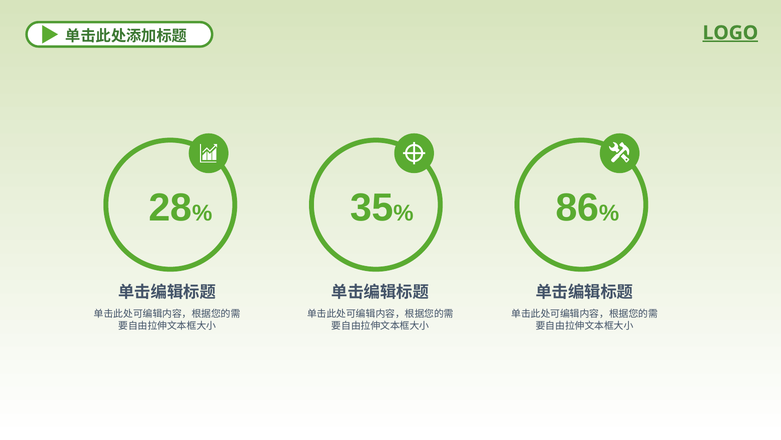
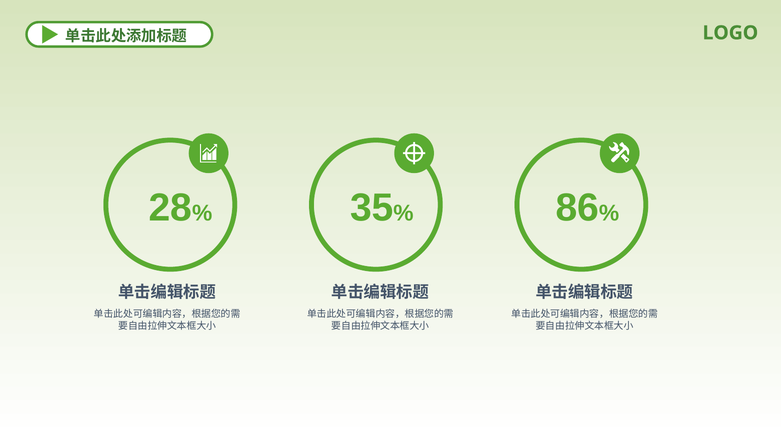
LOGO underline: present -> none (730, 33)
